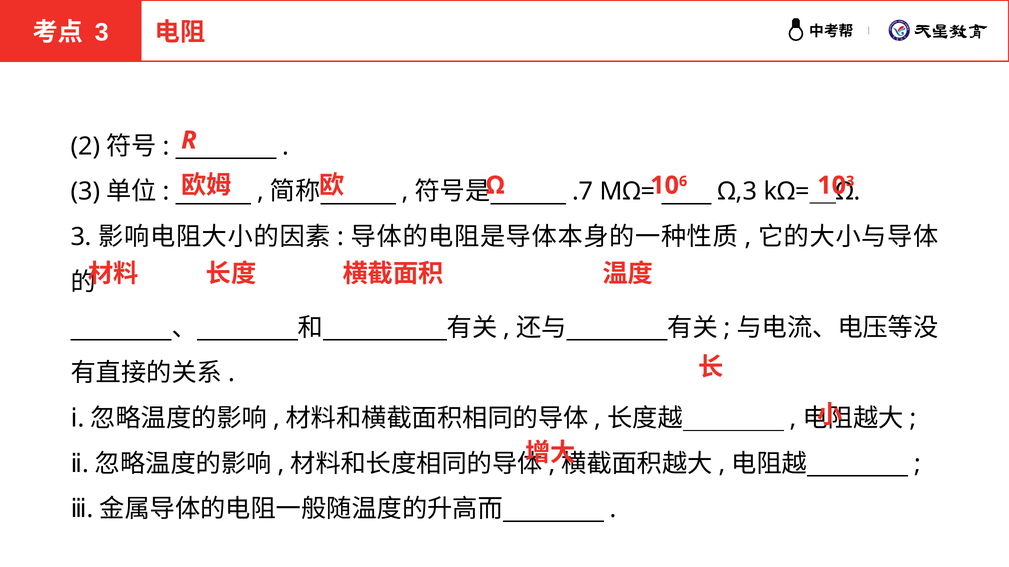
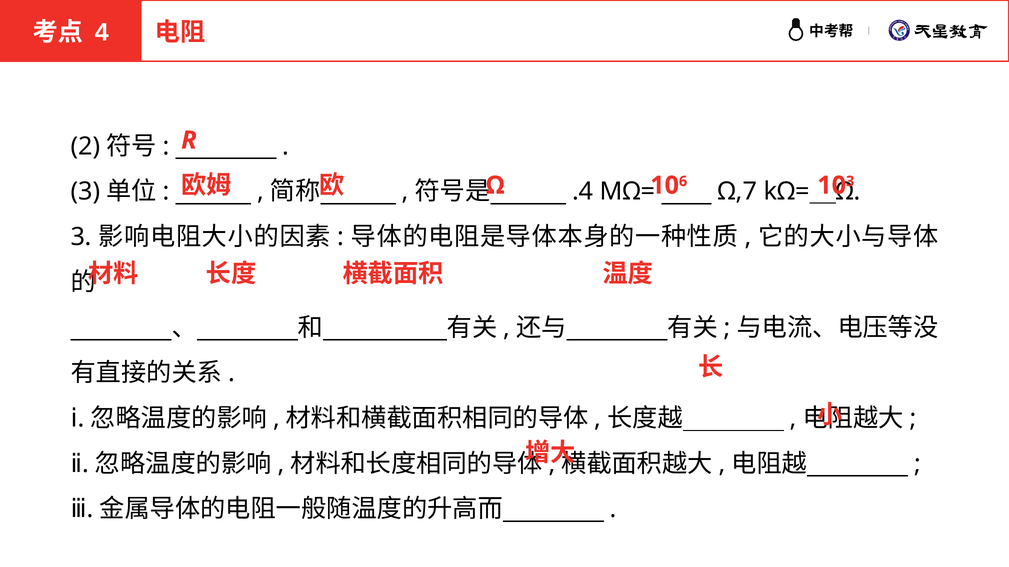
3: 3 -> 4 (102, 32)
.7: .7 -> .4 (583, 192)
Ω,3: Ω,3 -> Ω,7 (737, 192)
